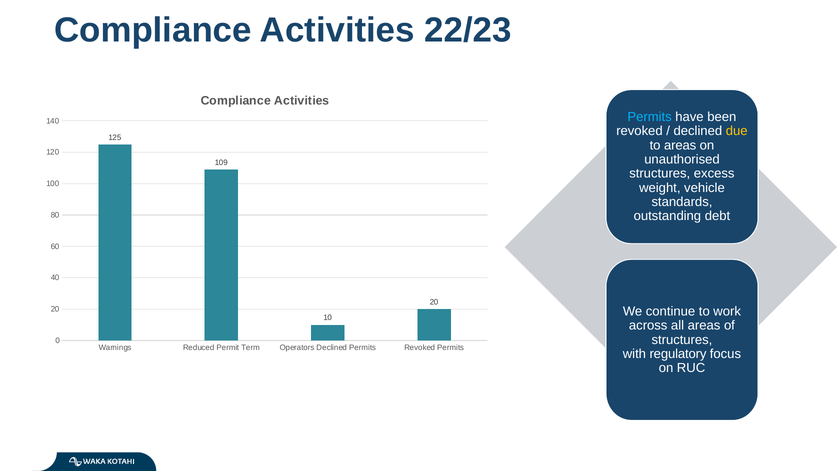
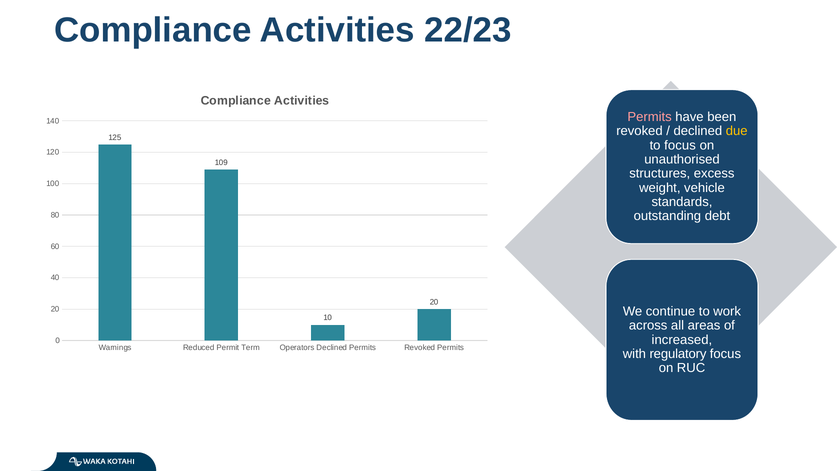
Permits colour: light blue -> pink (650, 117)
to areas: areas -> focus (680, 145)
structures: structures -> increased (682, 340)
